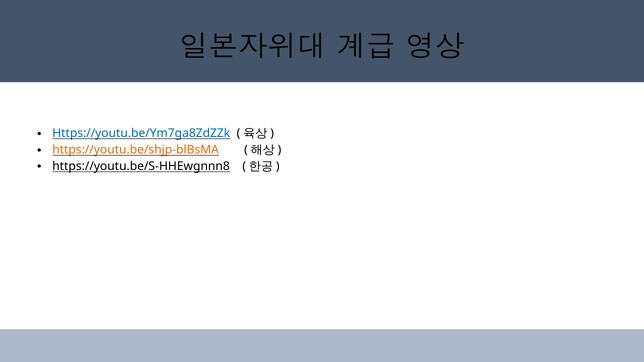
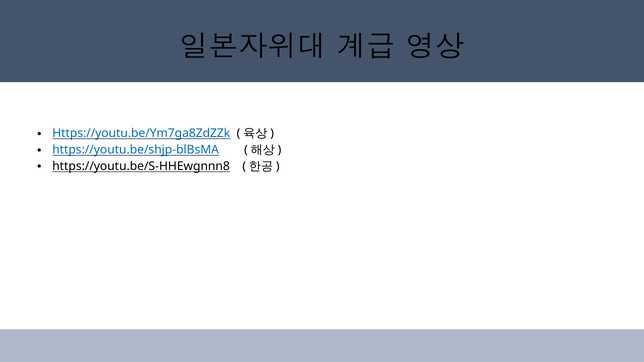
https://youtu.be/shjp-blBsMA colour: orange -> blue (136, 150)
